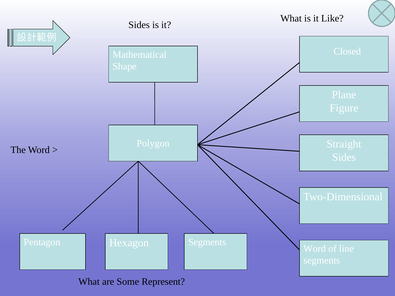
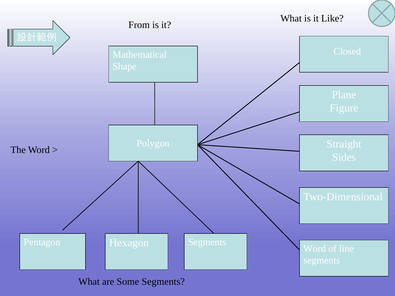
Sides: Sides -> From (139, 25)
Some Represent: Represent -> Segments (163, 282)
